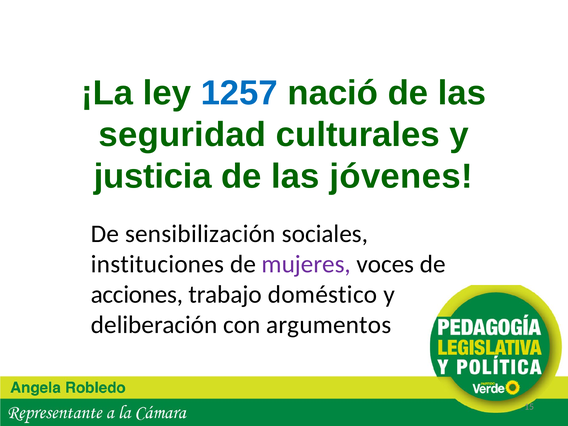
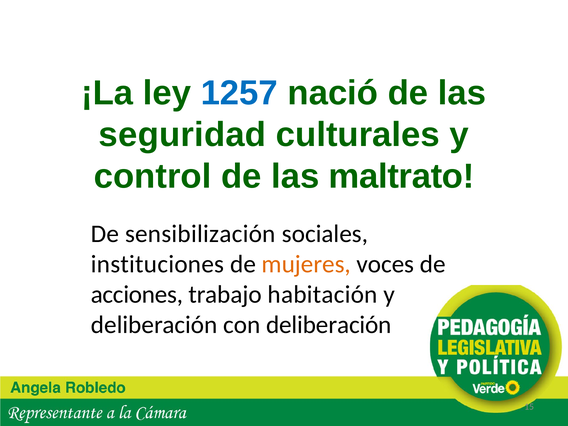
justicia: justicia -> control (153, 176)
jóvenes: jóvenes -> maltrato (401, 176)
mujeres colour: purple -> orange (306, 264)
doméstico: doméstico -> habitación (323, 295)
con argumentos: argumentos -> deliberación (329, 325)
